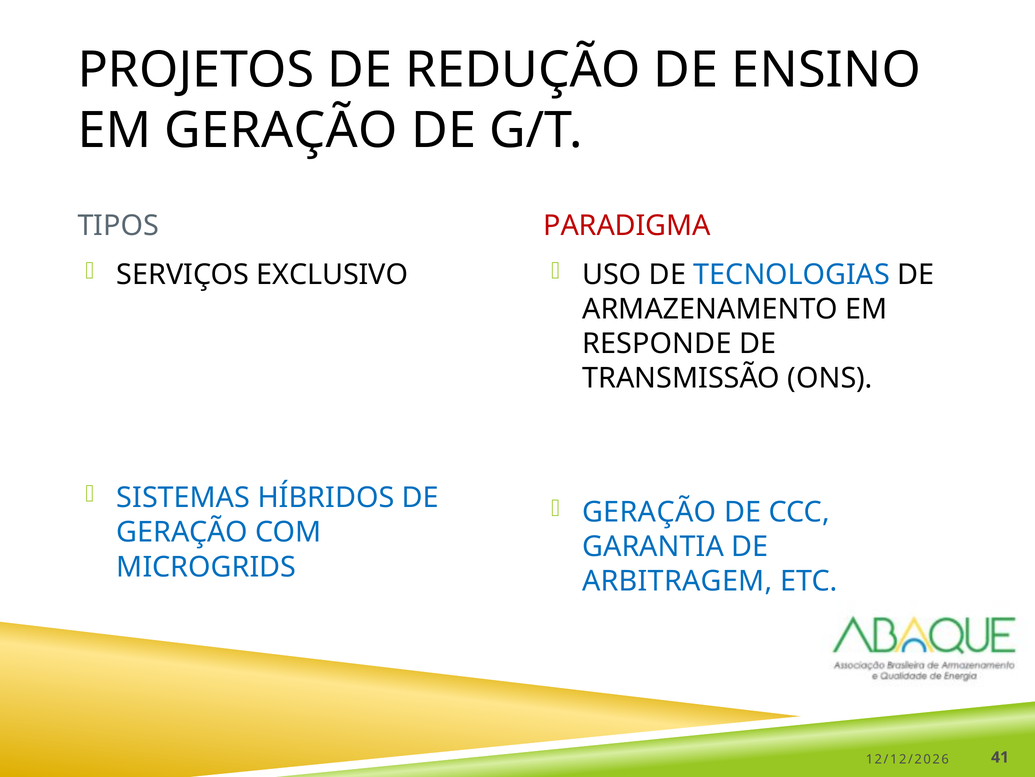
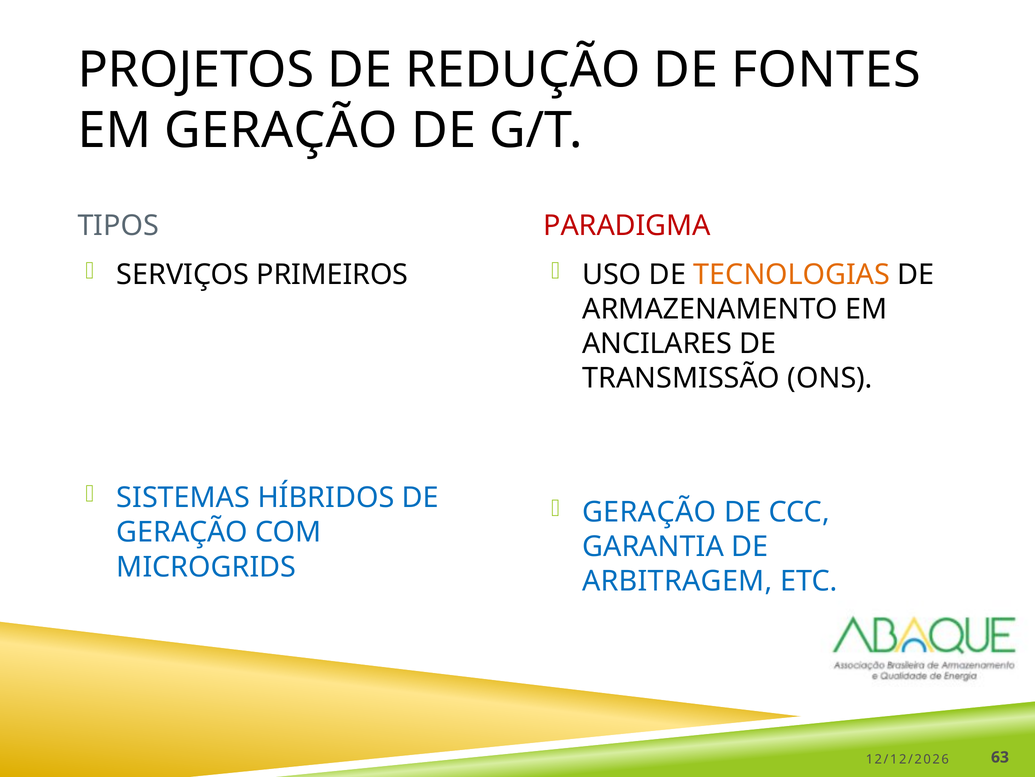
ENSINO: ENSINO -> FONTES (826, 70)
EXCLUSIVO: EXCLUSIVO -> PRIMEIROS (332, 275)
TECNOLOGIAS colour: blue -> orange (792, 275)
RESPONDE: RESPONDE -> ANCILARES (657, 344)
41: 41 -> 63 (1000, 757)
